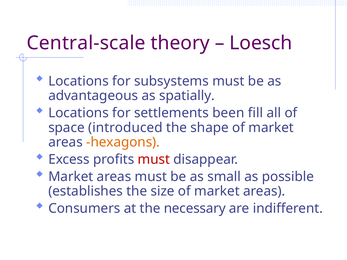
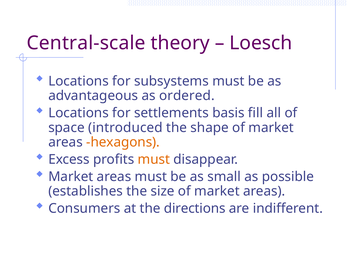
spatially: spatially -> ordered (187, 96)
been: been -> basis (228, 113)
must colour: red -> orange (154, 160)
necessary: necessary -> directions (195, 209)
